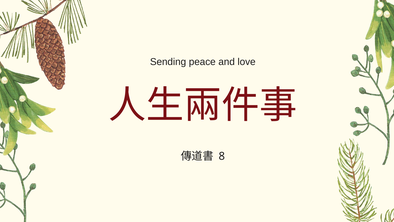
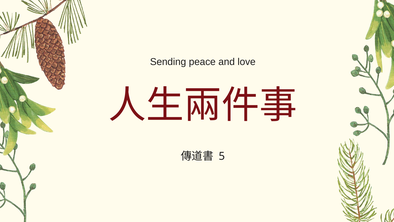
8: 8 -> 5 (222, 156)
